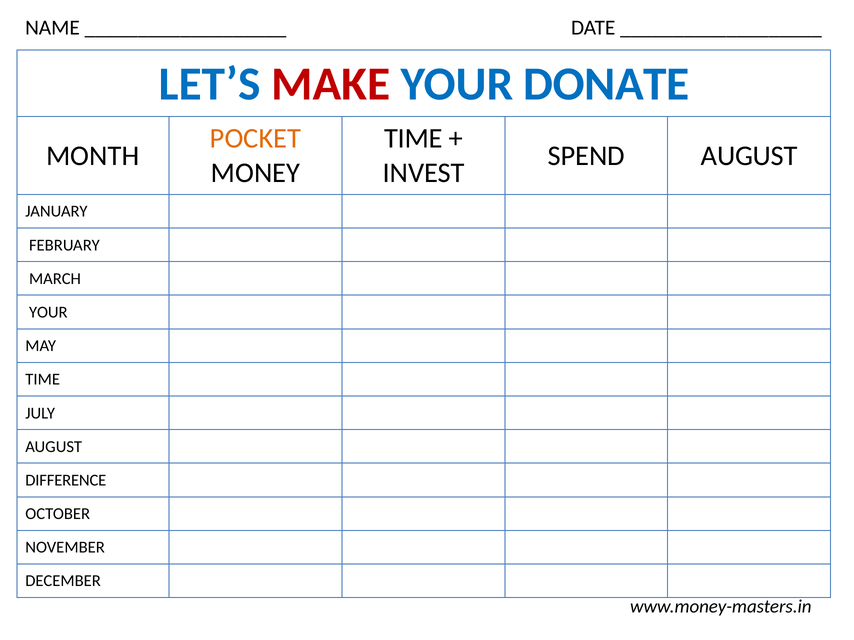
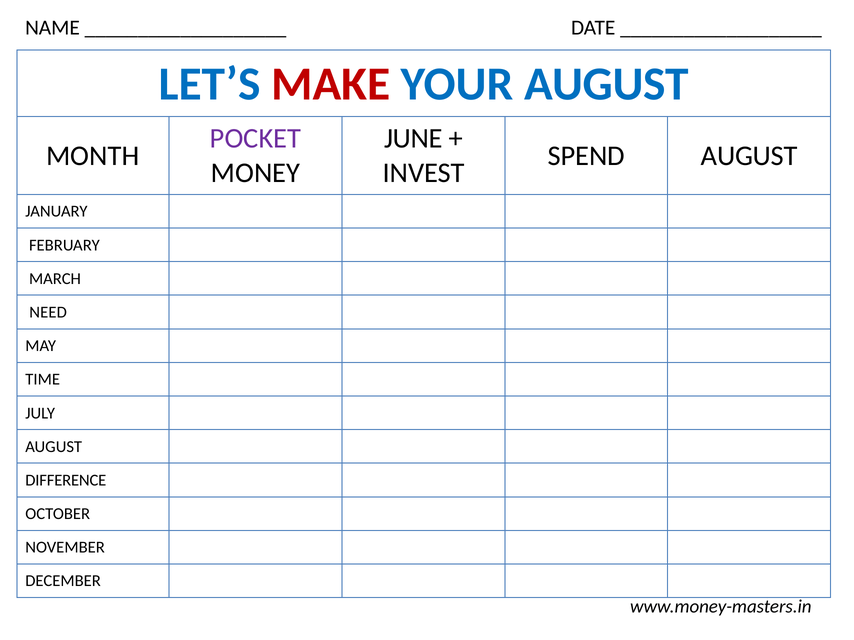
YOUR DONATE: DONATE -> AUGUST (606, 84)
POCKET colour: orange -> purple (256, 138)
TIME: TIME -> JUNE (413, 138)
YOUR: YOUR -> NEED (48, 312)
